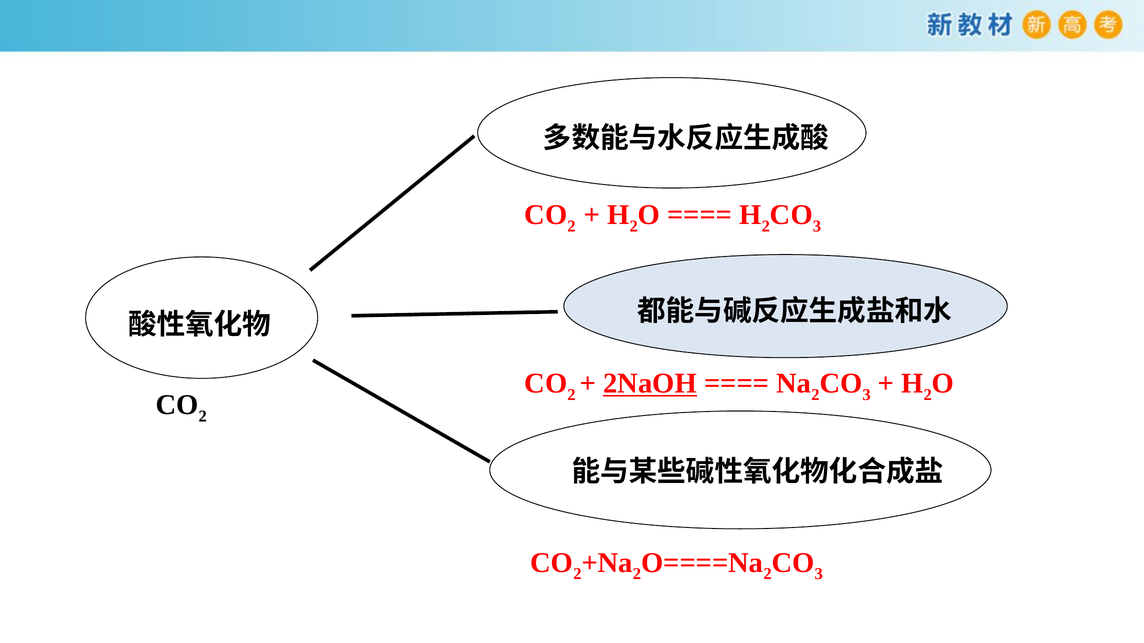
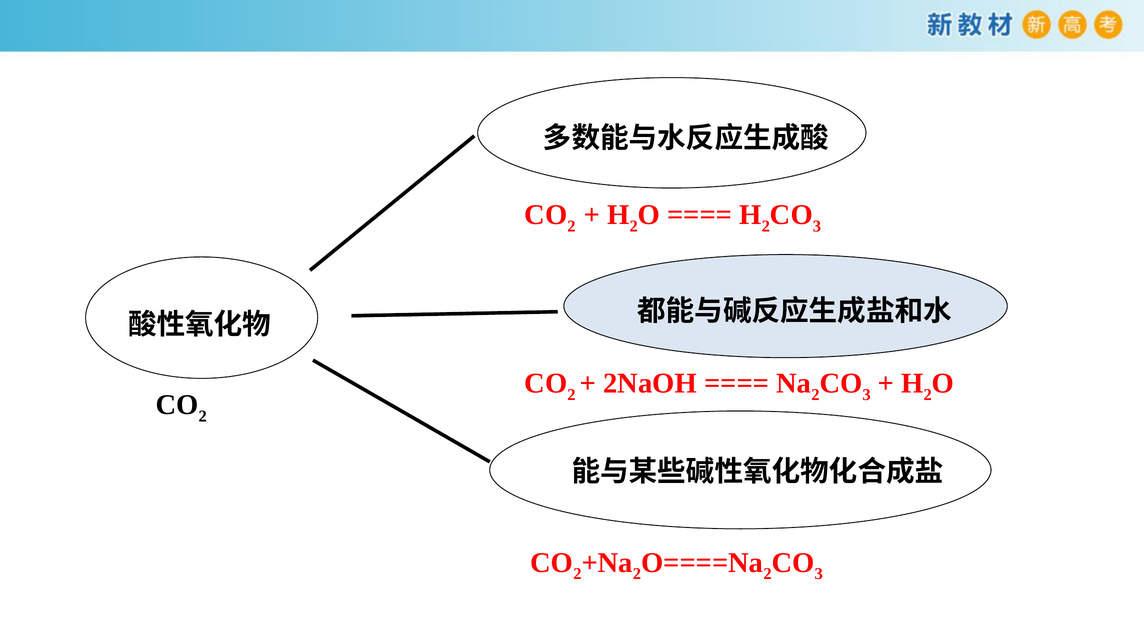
2NaOH underline: present -> none (650, 384)
